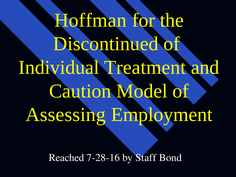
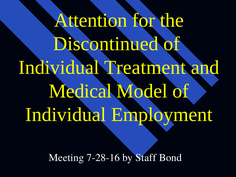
Hoffman: Hoffman -> Attention (91, 20)
Caution: Caution -> Medical (80, 91)
Assessing: Assessing -> Individual (66, 115)
Reached: Reached -> Meeting (66, 158)
